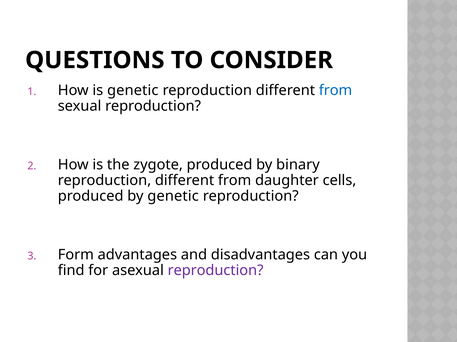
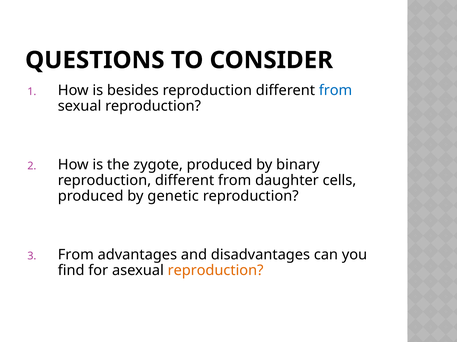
is genetic: genetic -> besides (133, 90)
Form: Form -> From (76, 255)
reproduction colour: purple -> orange (216, 271)
